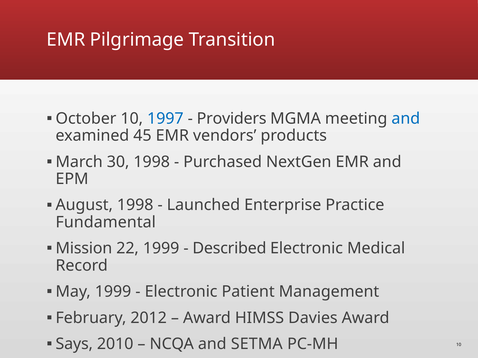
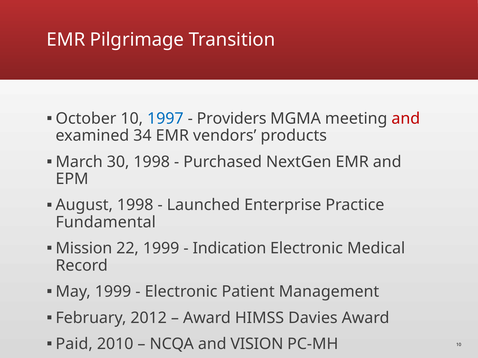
and colour: blue -> red (406, 119)
45: 45 -> 34 (142, 136)
Described: Described -> Indication (229, 249)
Says: Says -> Paid (74, 344)
SETMA: SETMA -> VISION (257, 344)
